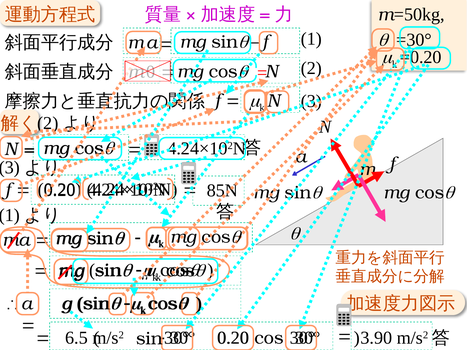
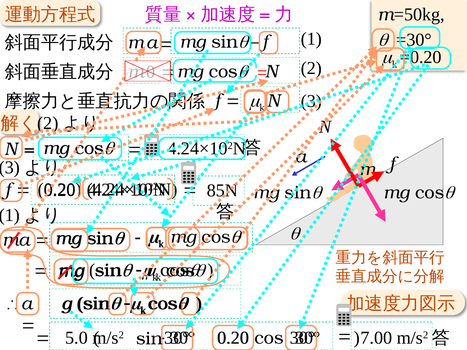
6.5: 6.5 -> 5.0 (77, 338)
3.90: 3.90 -> 7.00 (376, 338)
